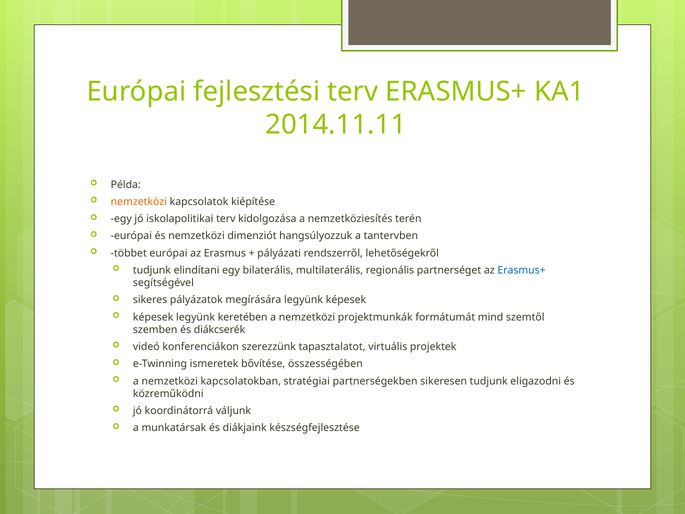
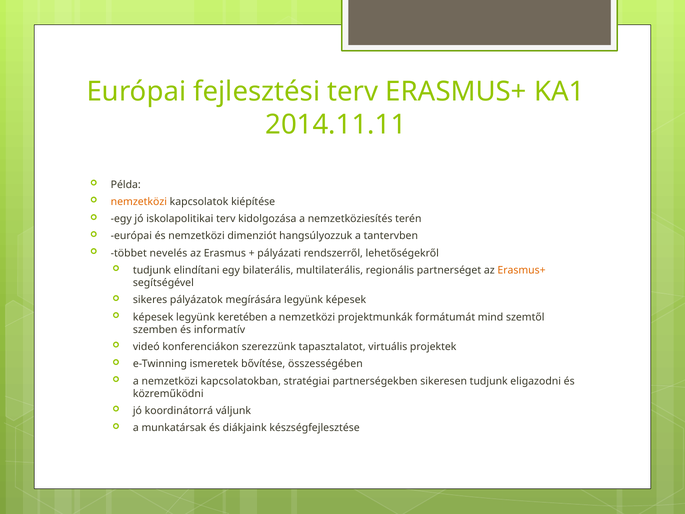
többet európai: európai -> nevelés (168, 253)
Erasmus+ colour: blue -> orange (522, 270)
diákcserék: diákcserék -> informatív (219, 330)
